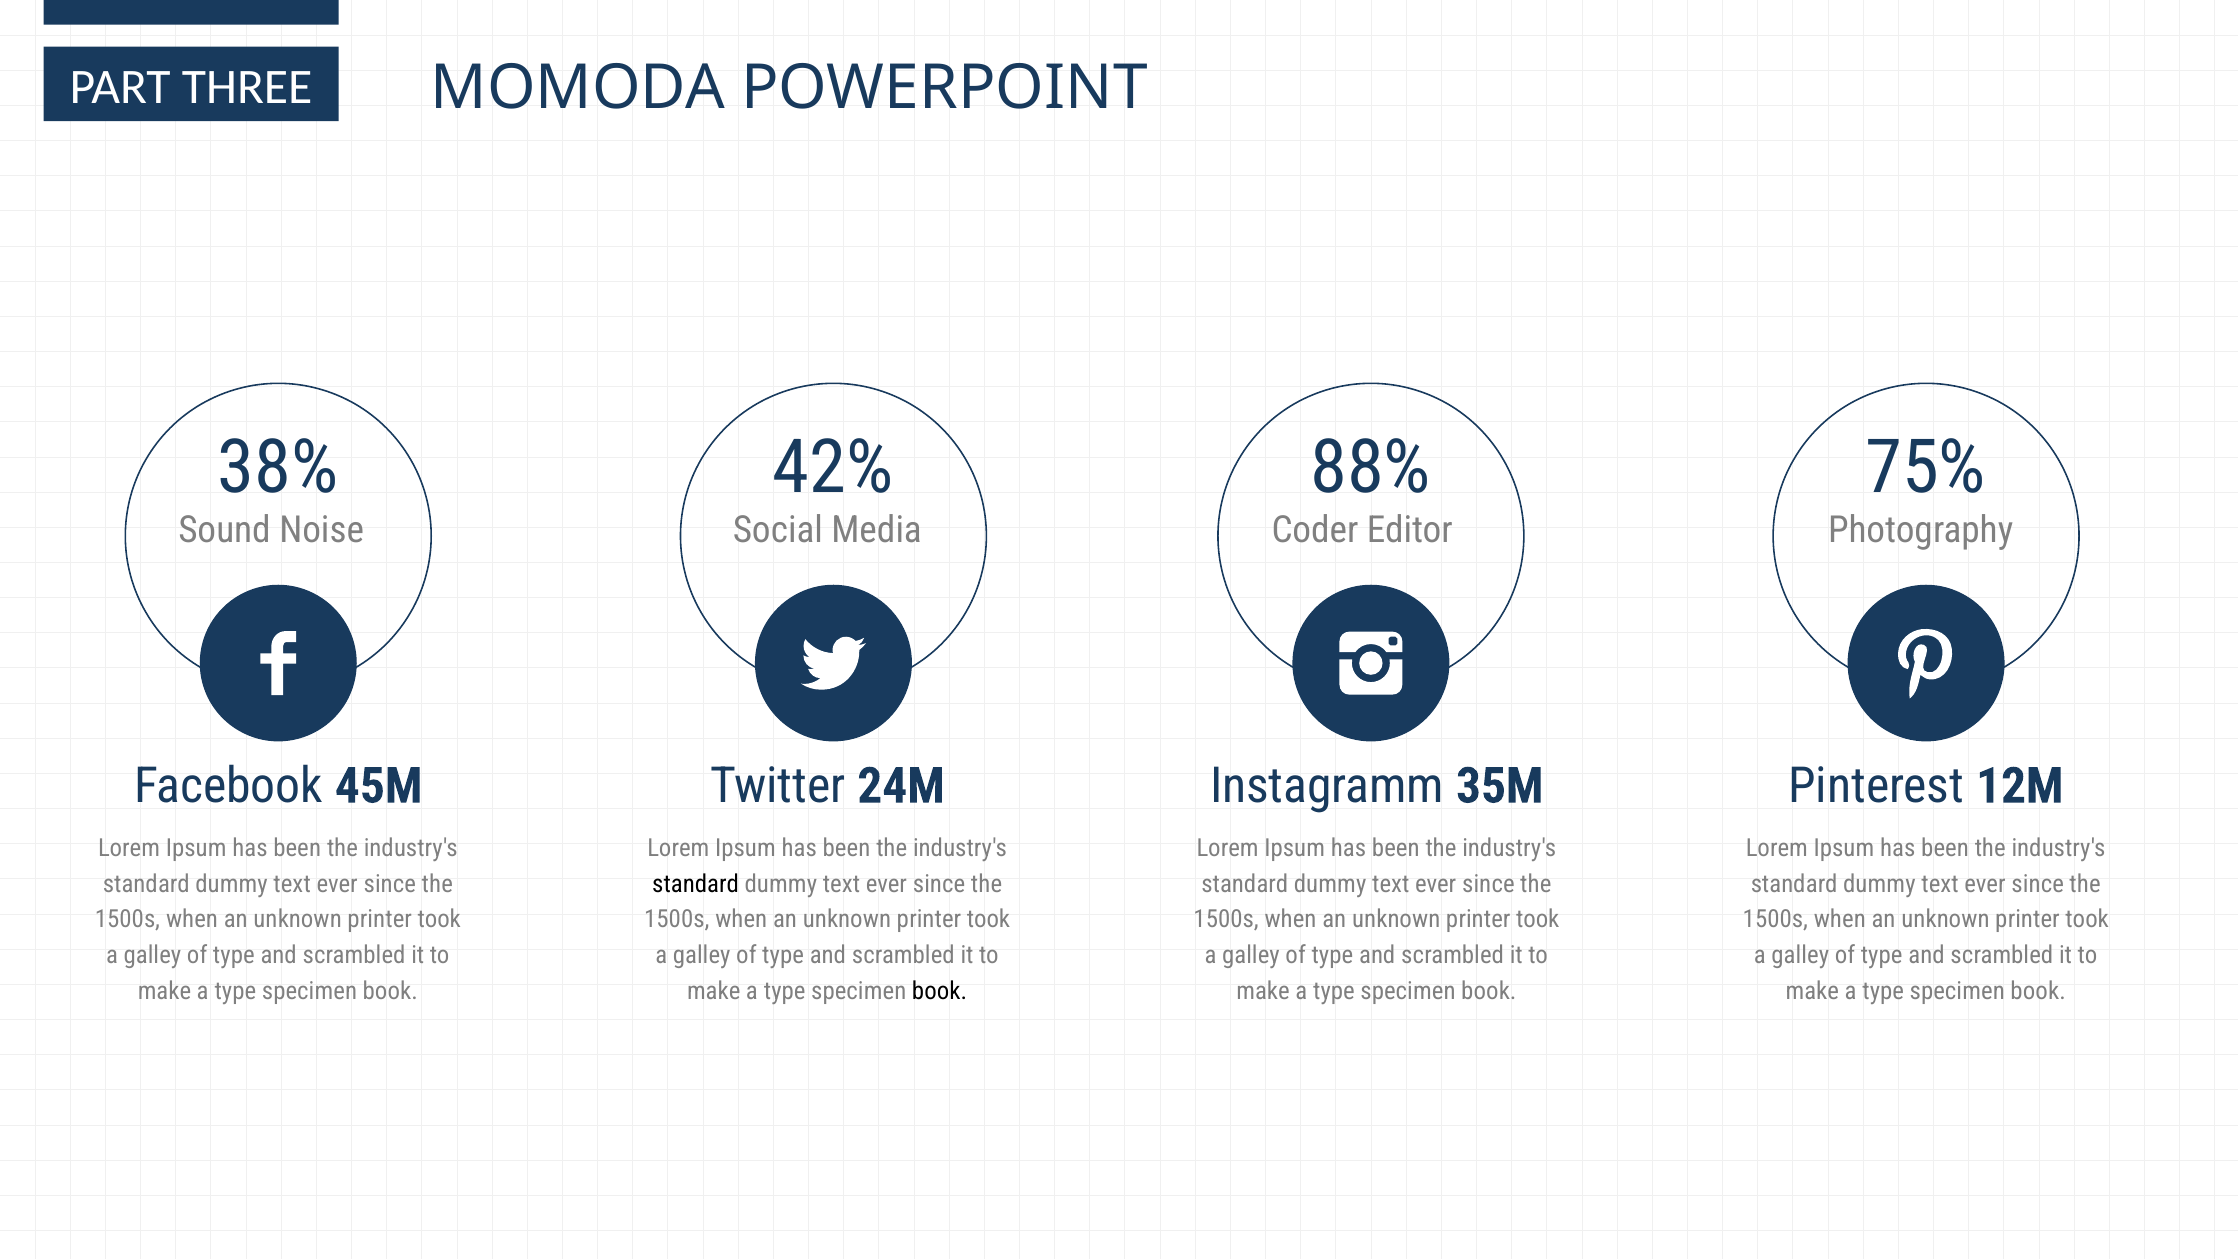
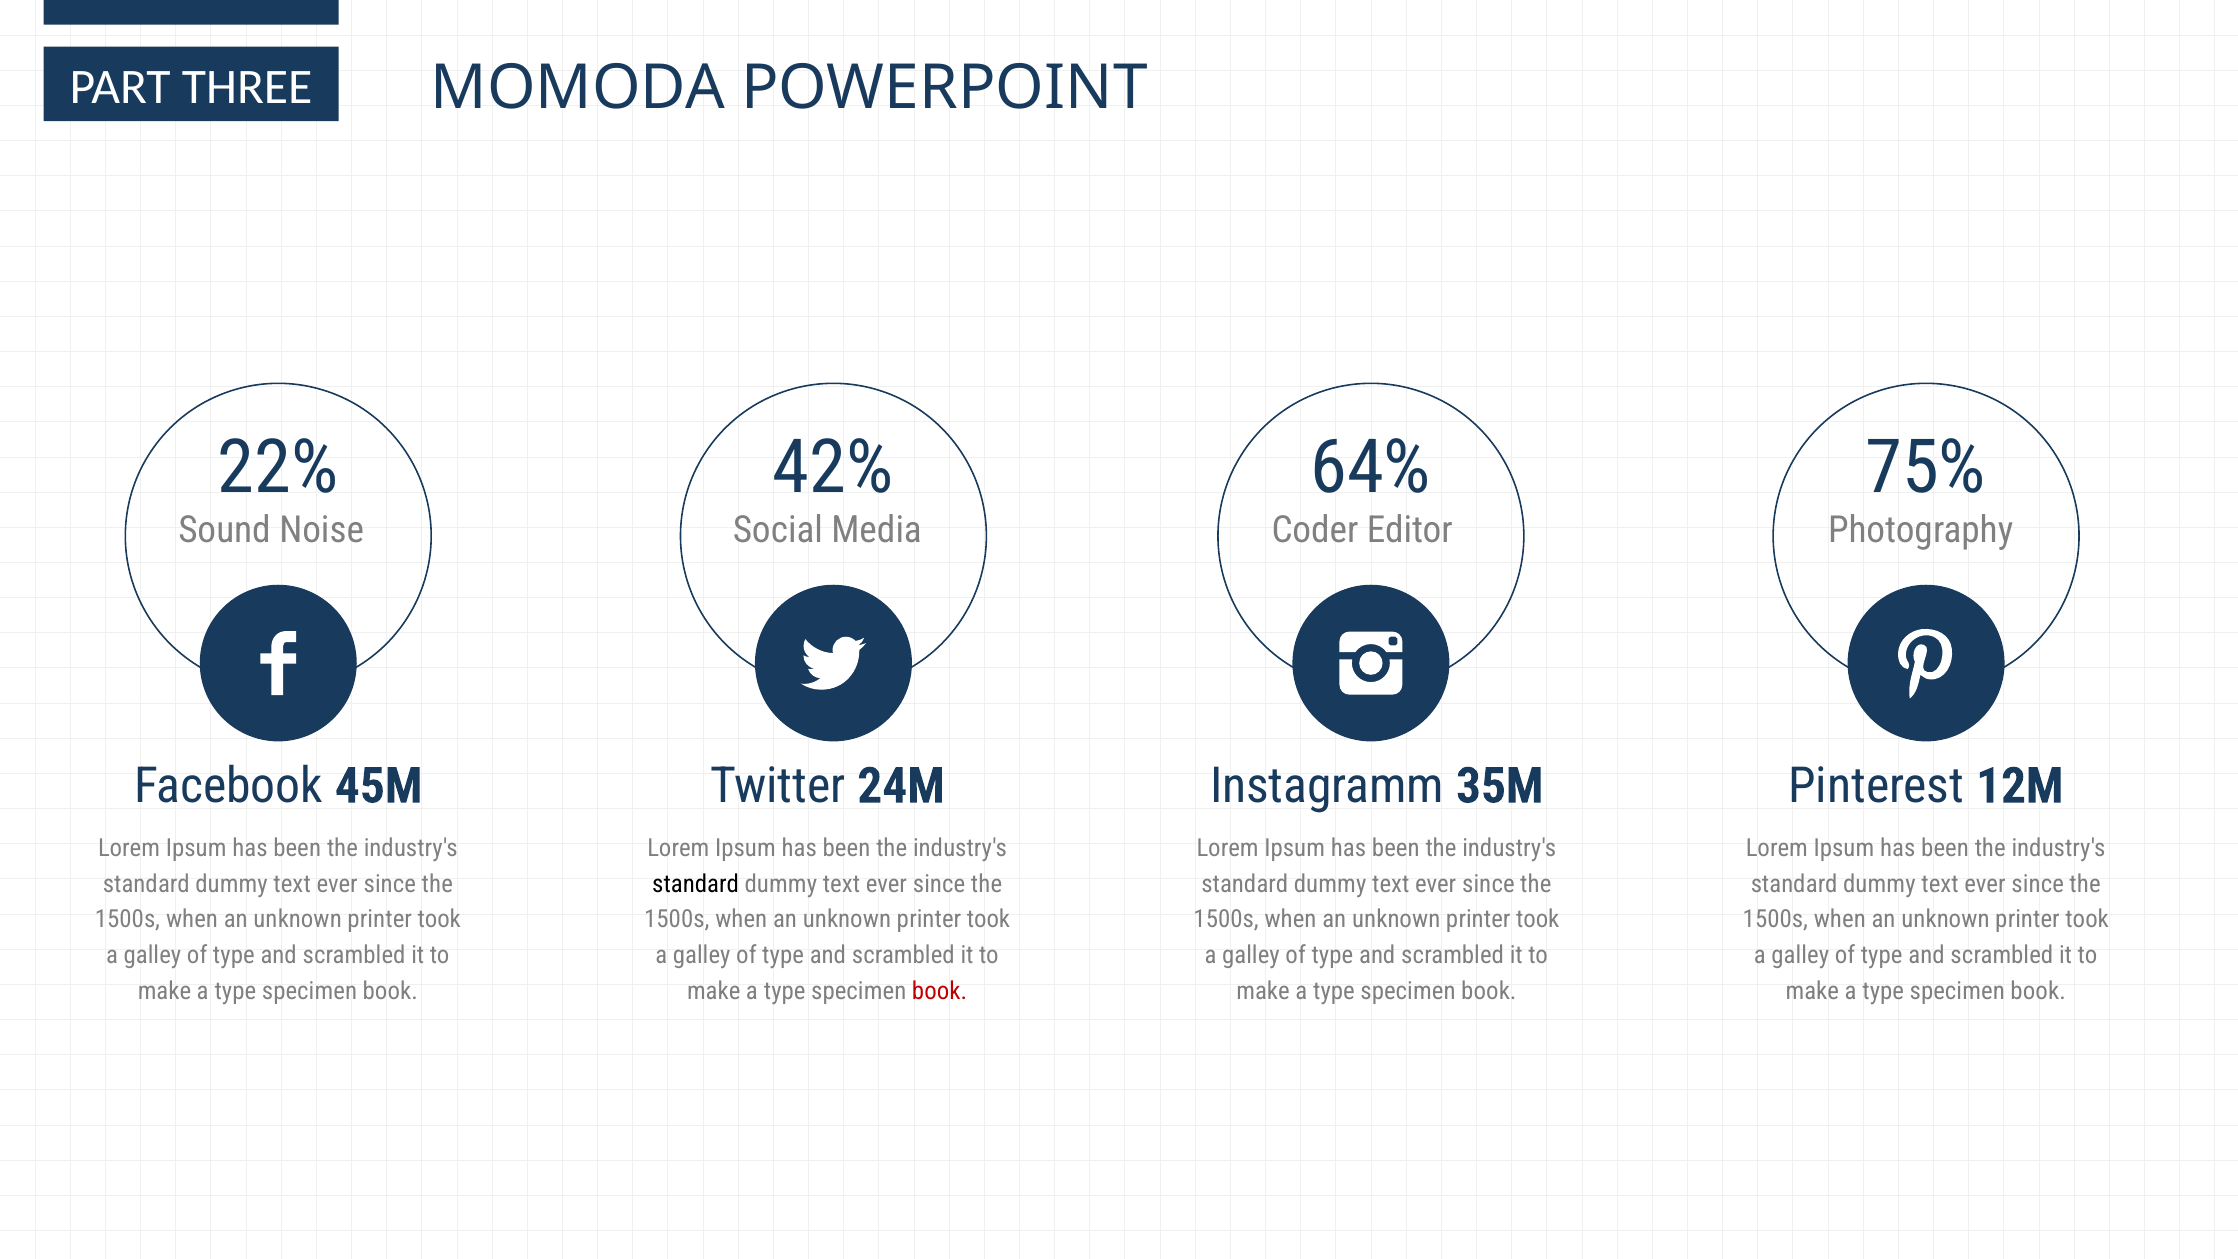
38%: 38% -> 22% (278, 468)
88%: 88% -> 64% (1371, 468)
book colour: black -> red (940, 991)
